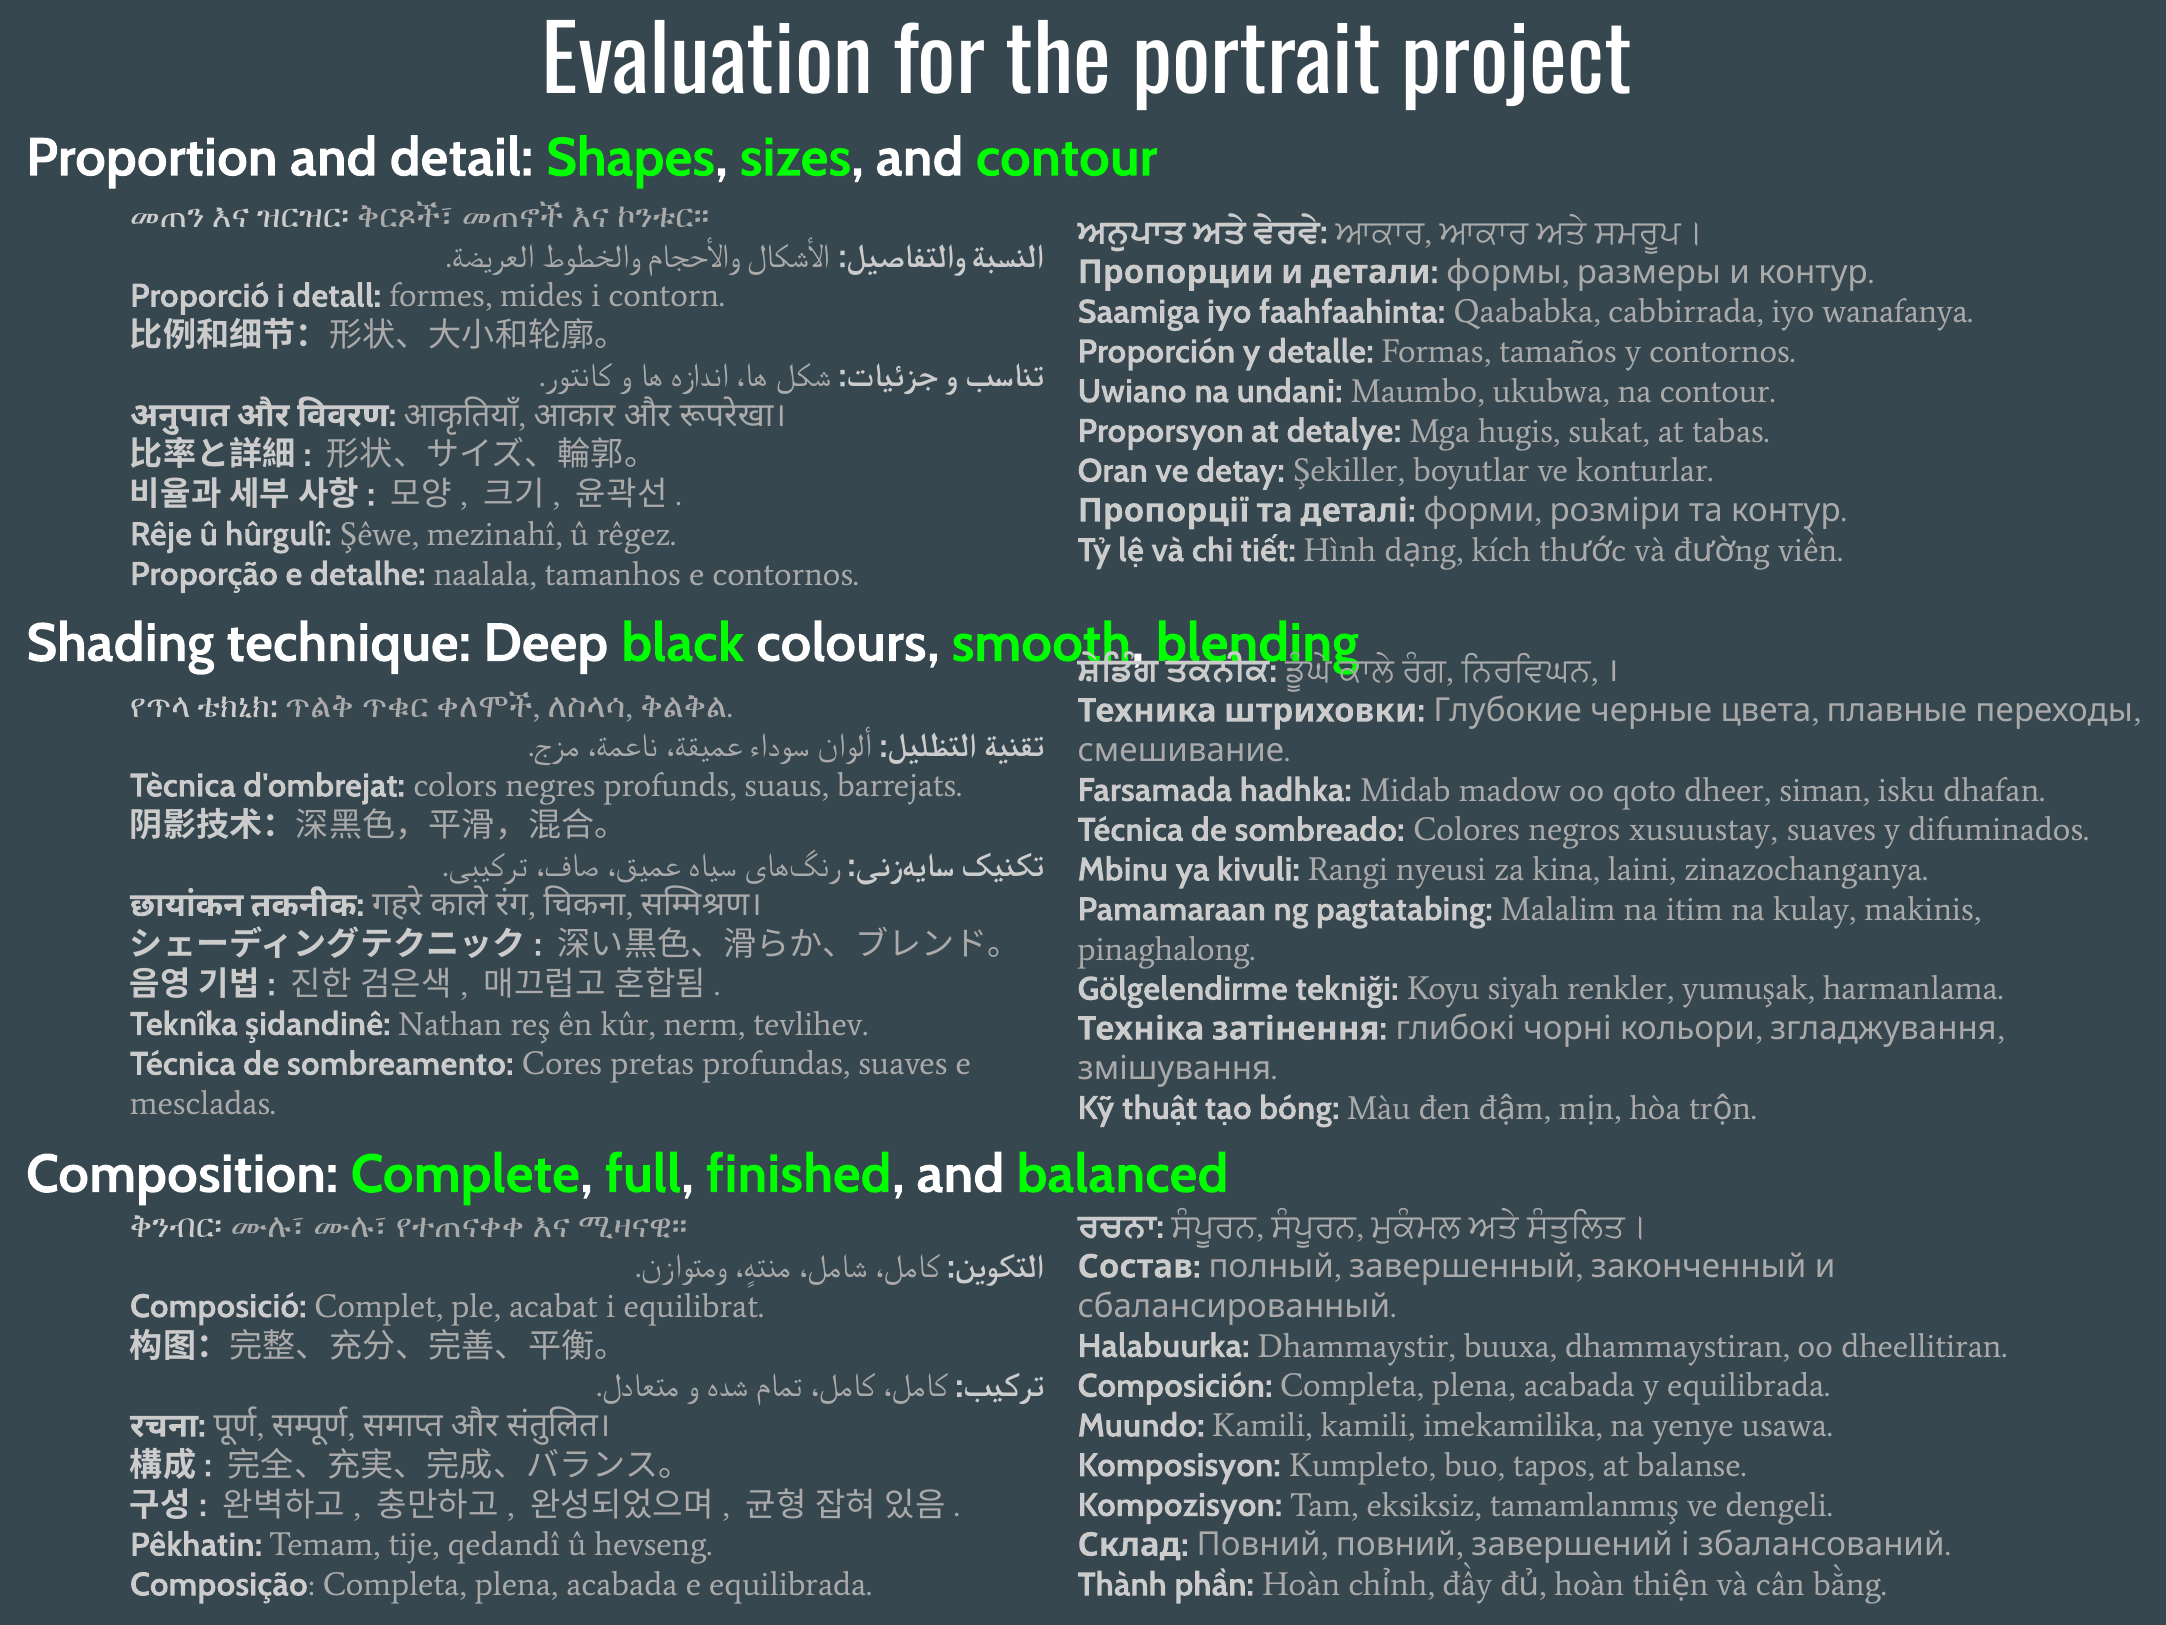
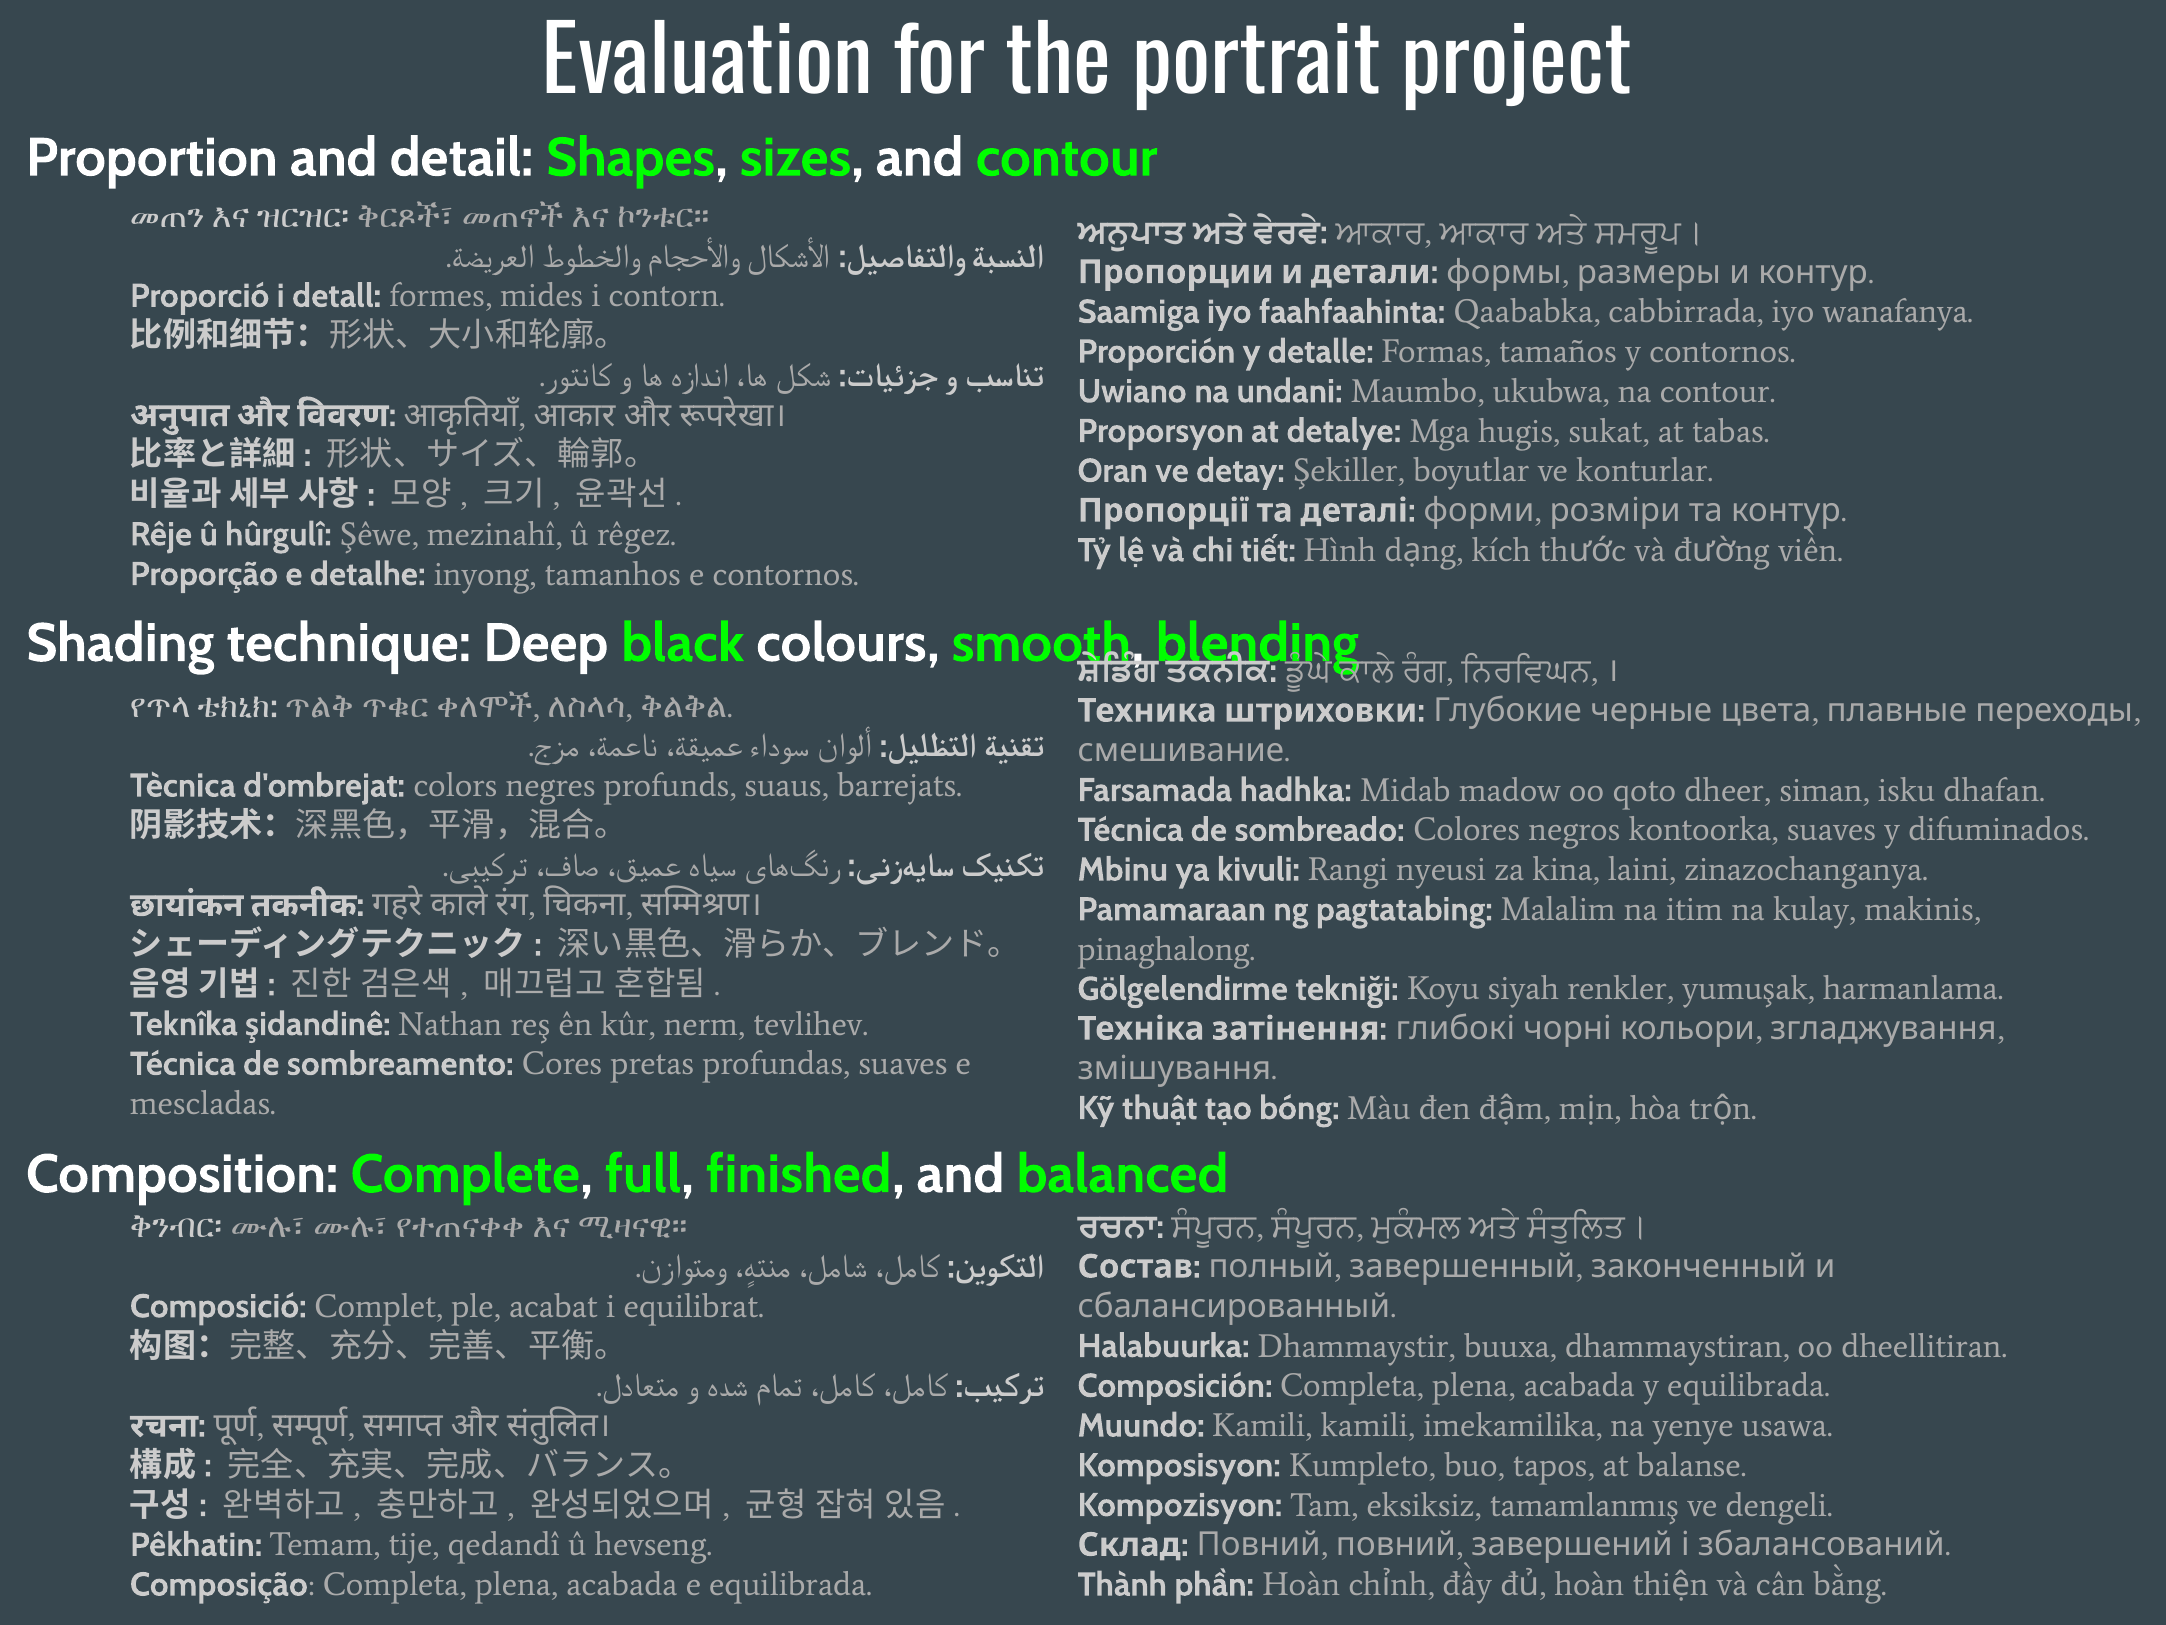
naalala: naalala -> inyong (485, 574)
xusuustay: xusuustay -> kontoorka (1704, 830)
